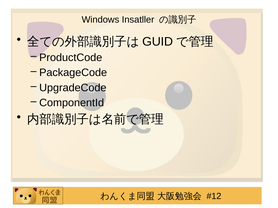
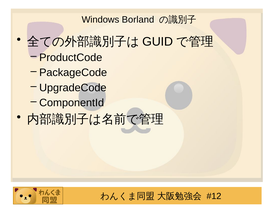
Insatller: Insatller -> Borland (138, 20)
